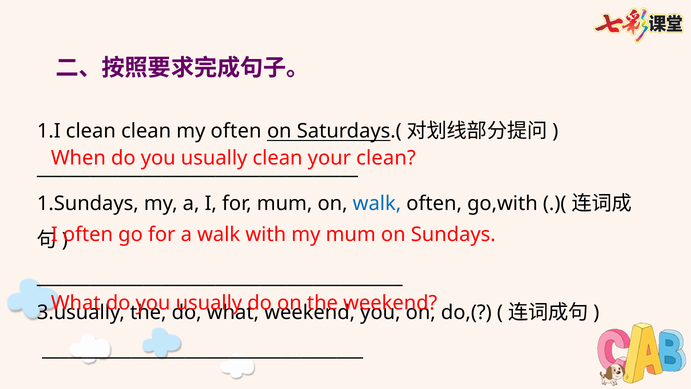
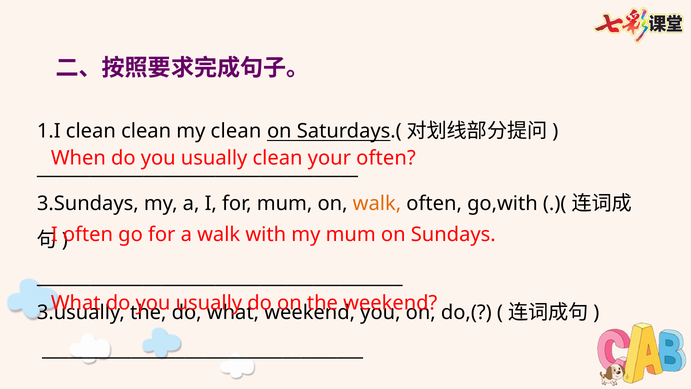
my often: often -> clean (236, 131)
clean: clean -> often (386, 158)
1.Sundays: 1.Sundays -> 3.Sundays (88, 204)
walk colour: blue -> orange (377, 204)
